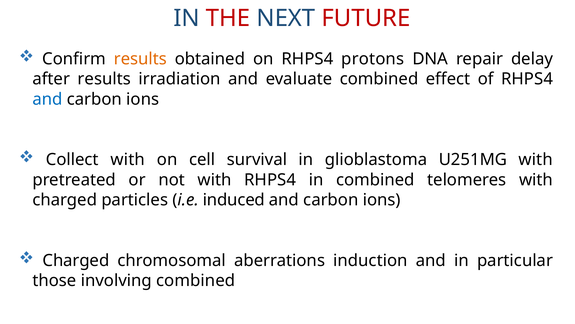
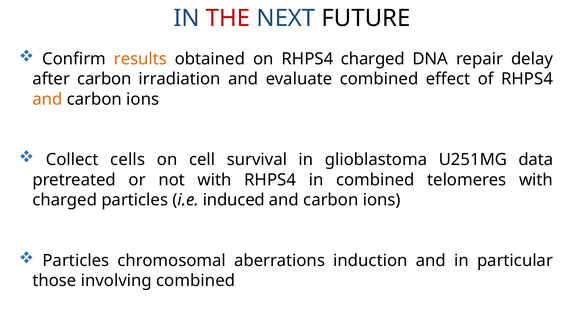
FUTURE colour: red -> black (366, 18)
RHPS4 protons: protons -> charged (373, 59)
after results: results -> carbon (104, 79)
and colour: blue -> orange (47, 99)
Collect with: with -> cells (128, 159)
U251MG with: with -> data (536, 159)
Charged: Charged -> Particles (76, 260)
